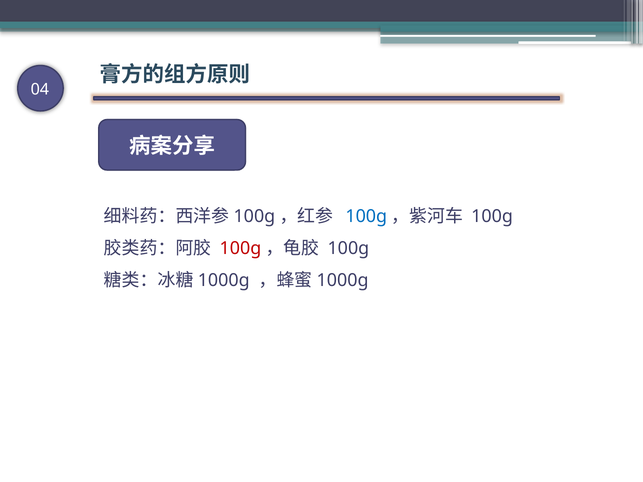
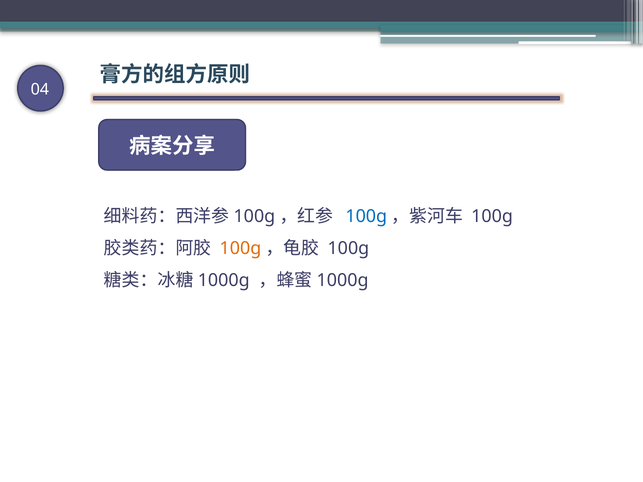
100g colour: red -> orange (240, 248)
